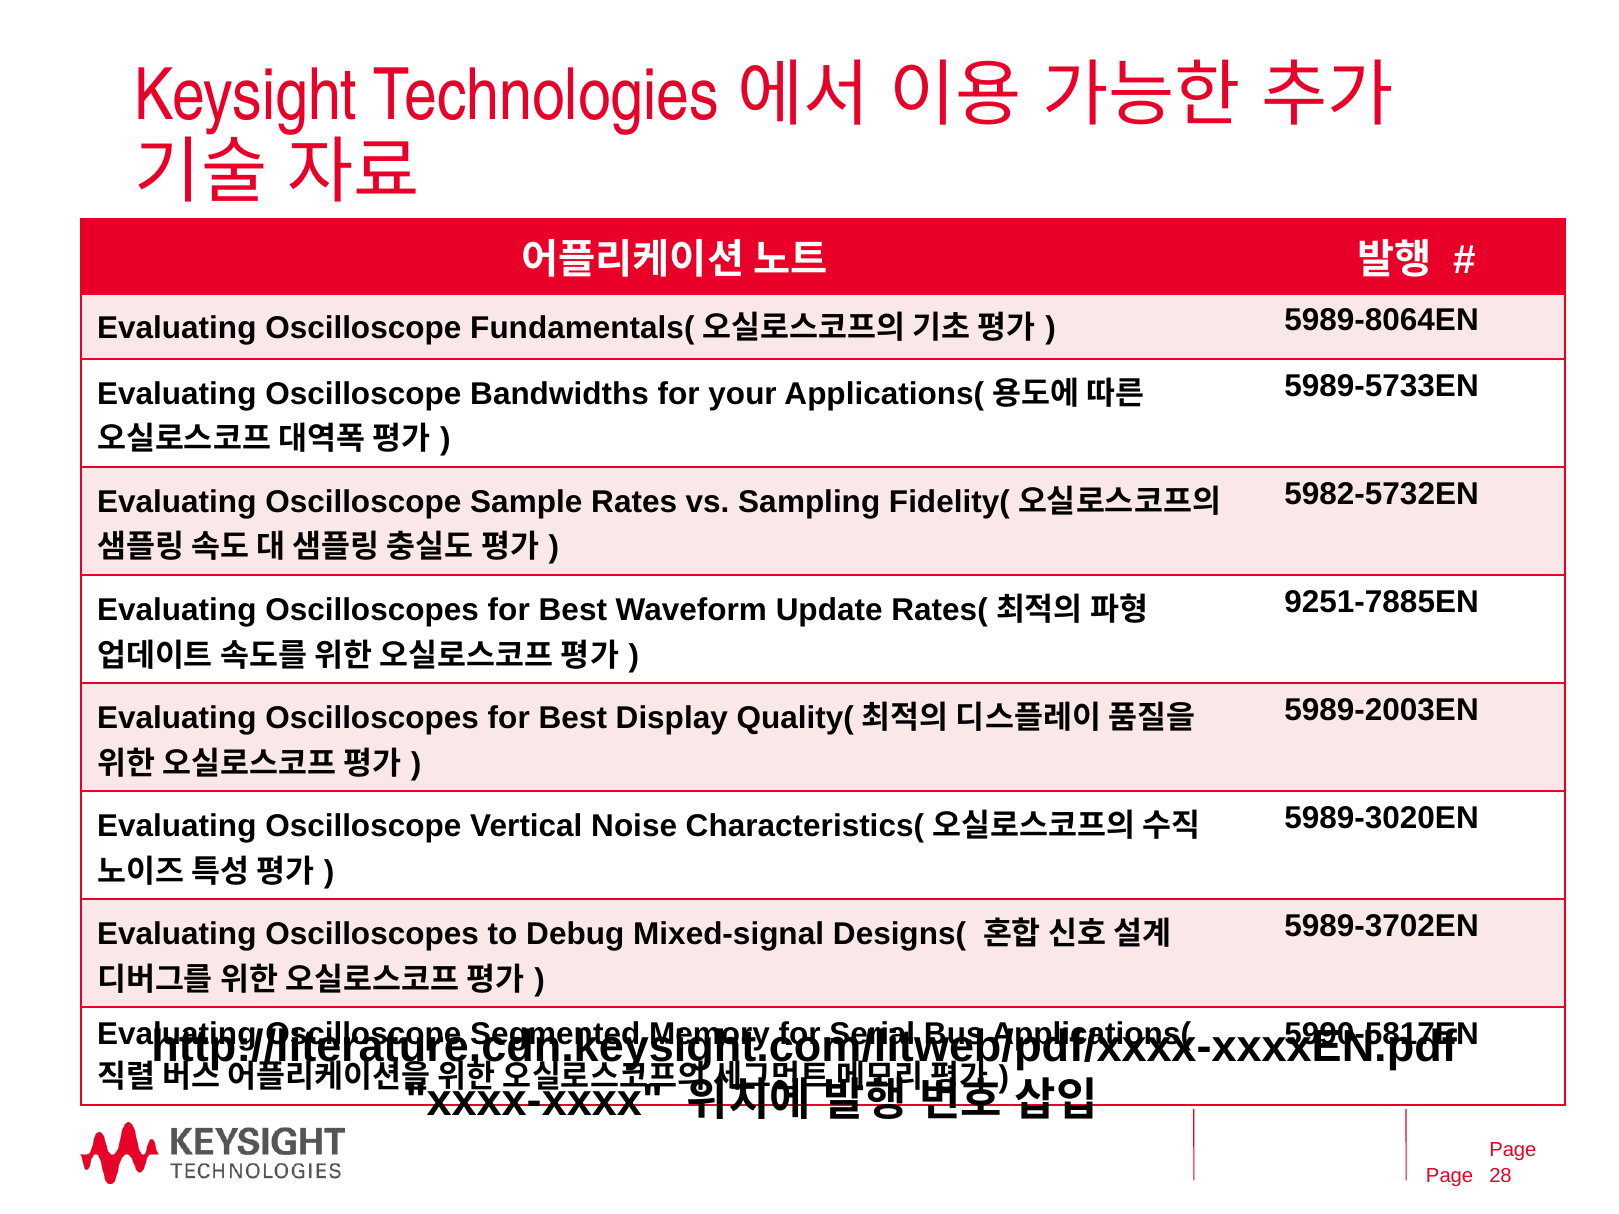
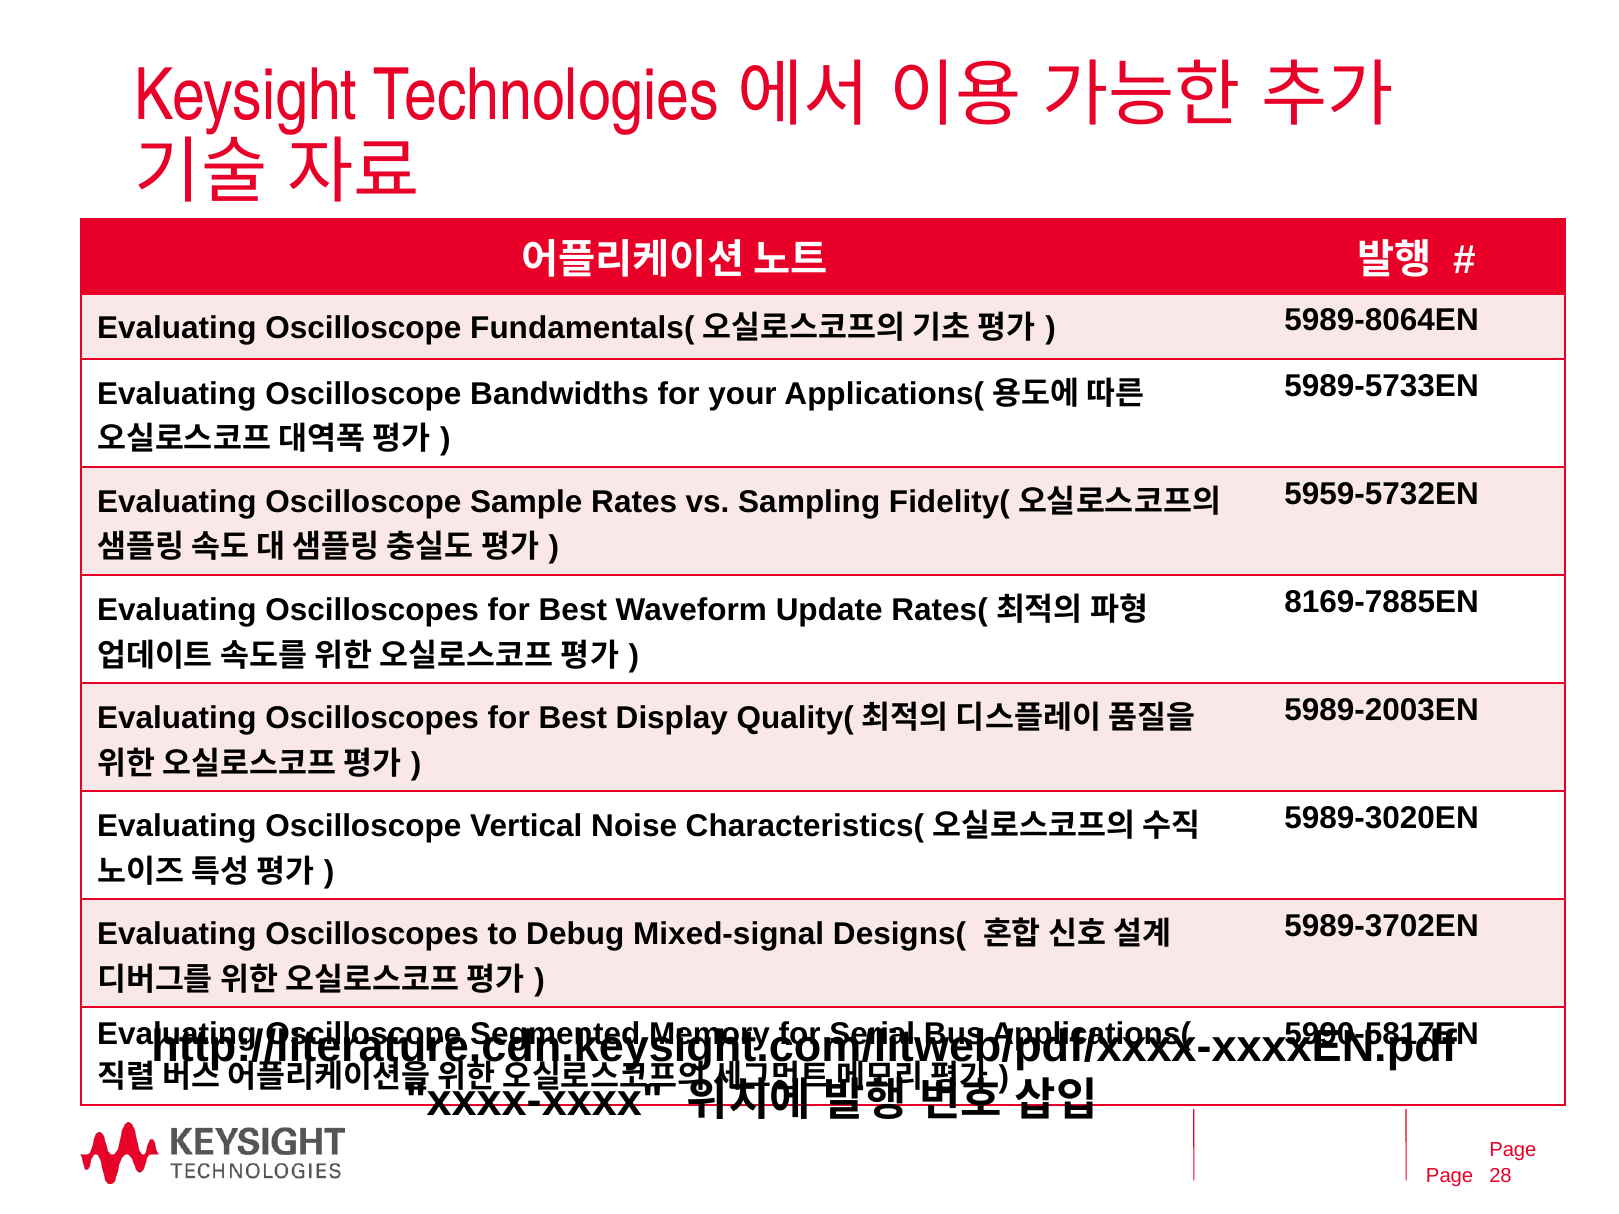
5982-5732EN: 5982-5732EN -> 5959-5732EN (1382, 494)
9251-7885EN: 9251-7885EN -> 8169-7885EN (1382, 602)
